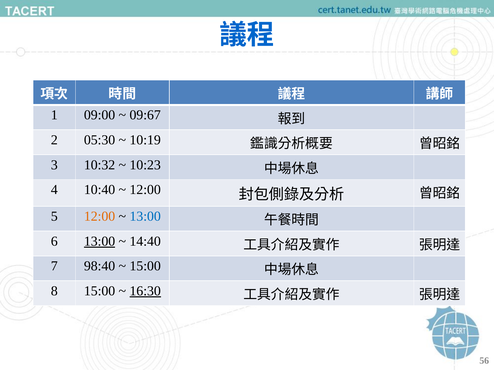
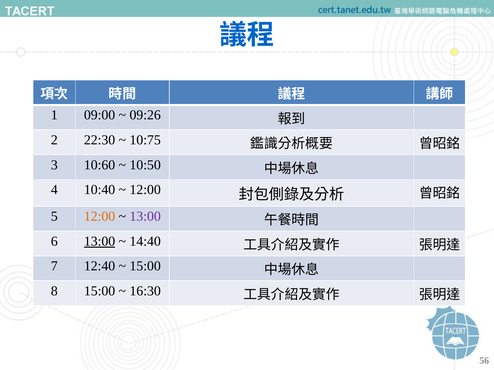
09:67: 09:67 -> 09:26 (145, 115)
05:30: 05:30 -> 22:30 (100, 140)
10:19: 10:19 -> 10:75 (145, 140)
10:32: 10:32 -> 10:60 (100, 165)
10:23: 10:23 -> 10:50 (145, 165)
13:00 colour: blue -> purple (145, 217)
98:40: 98:40 -> 12:40 (100, 266)
16:30 underline: present -> none (145, 291)
